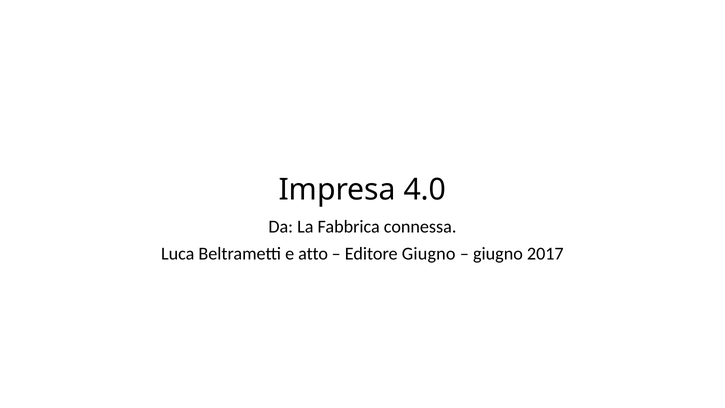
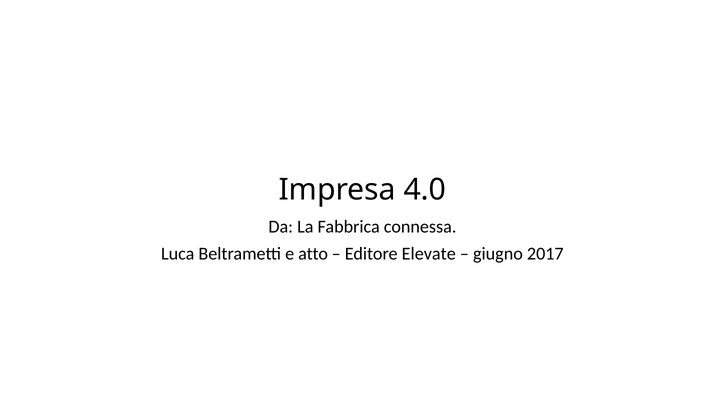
Editore Giugno: Giugno -> Elevate (429, 254)
